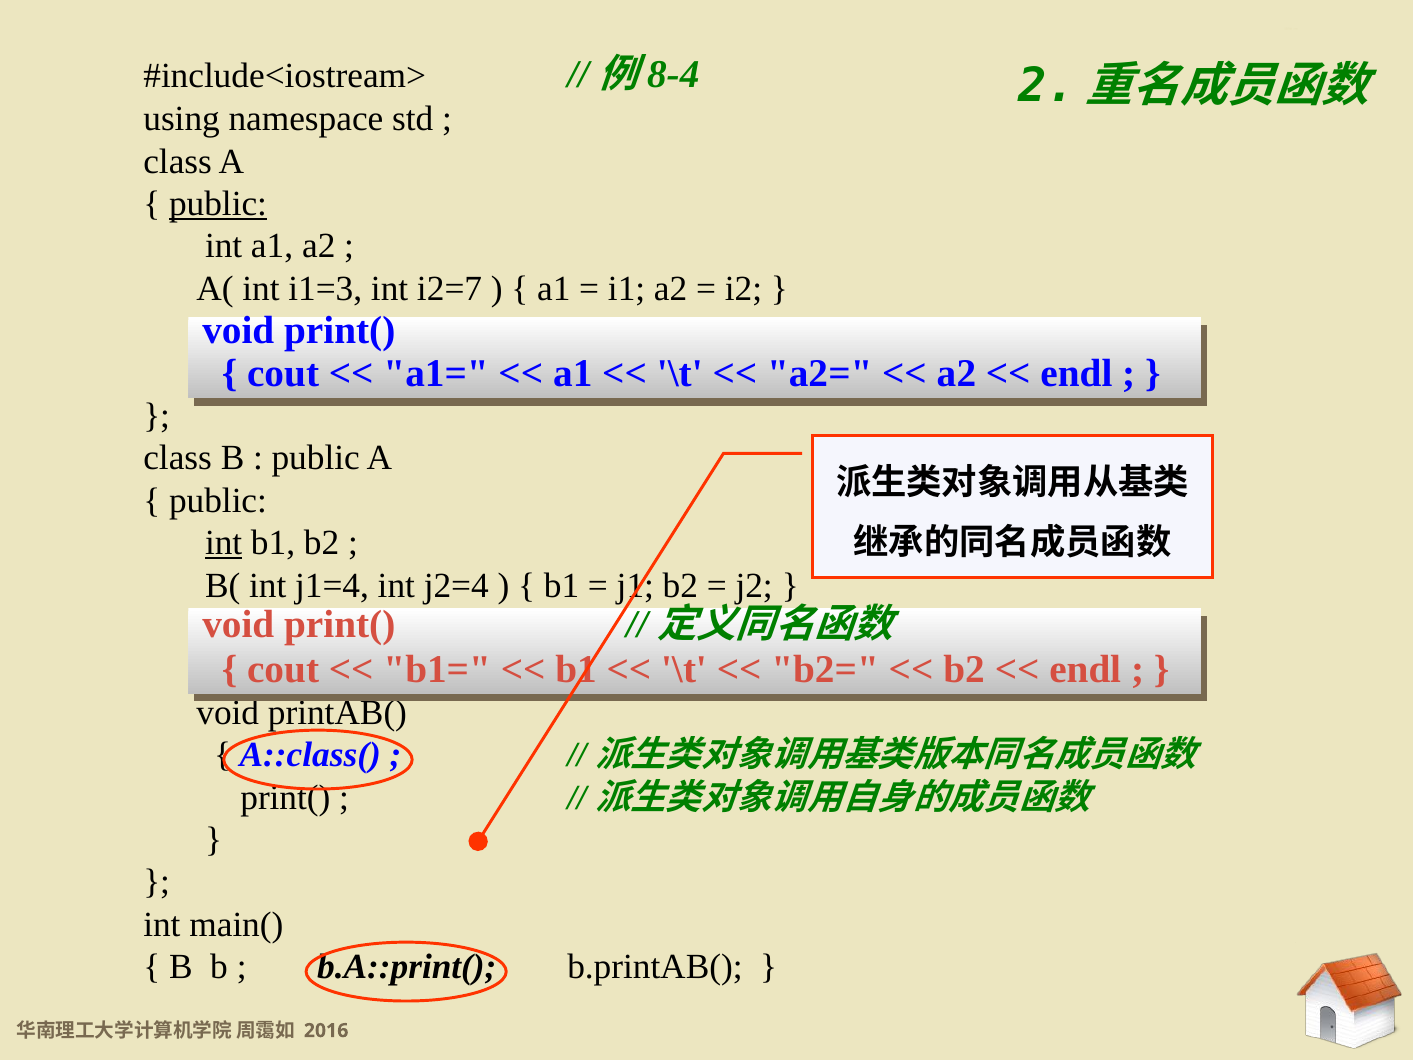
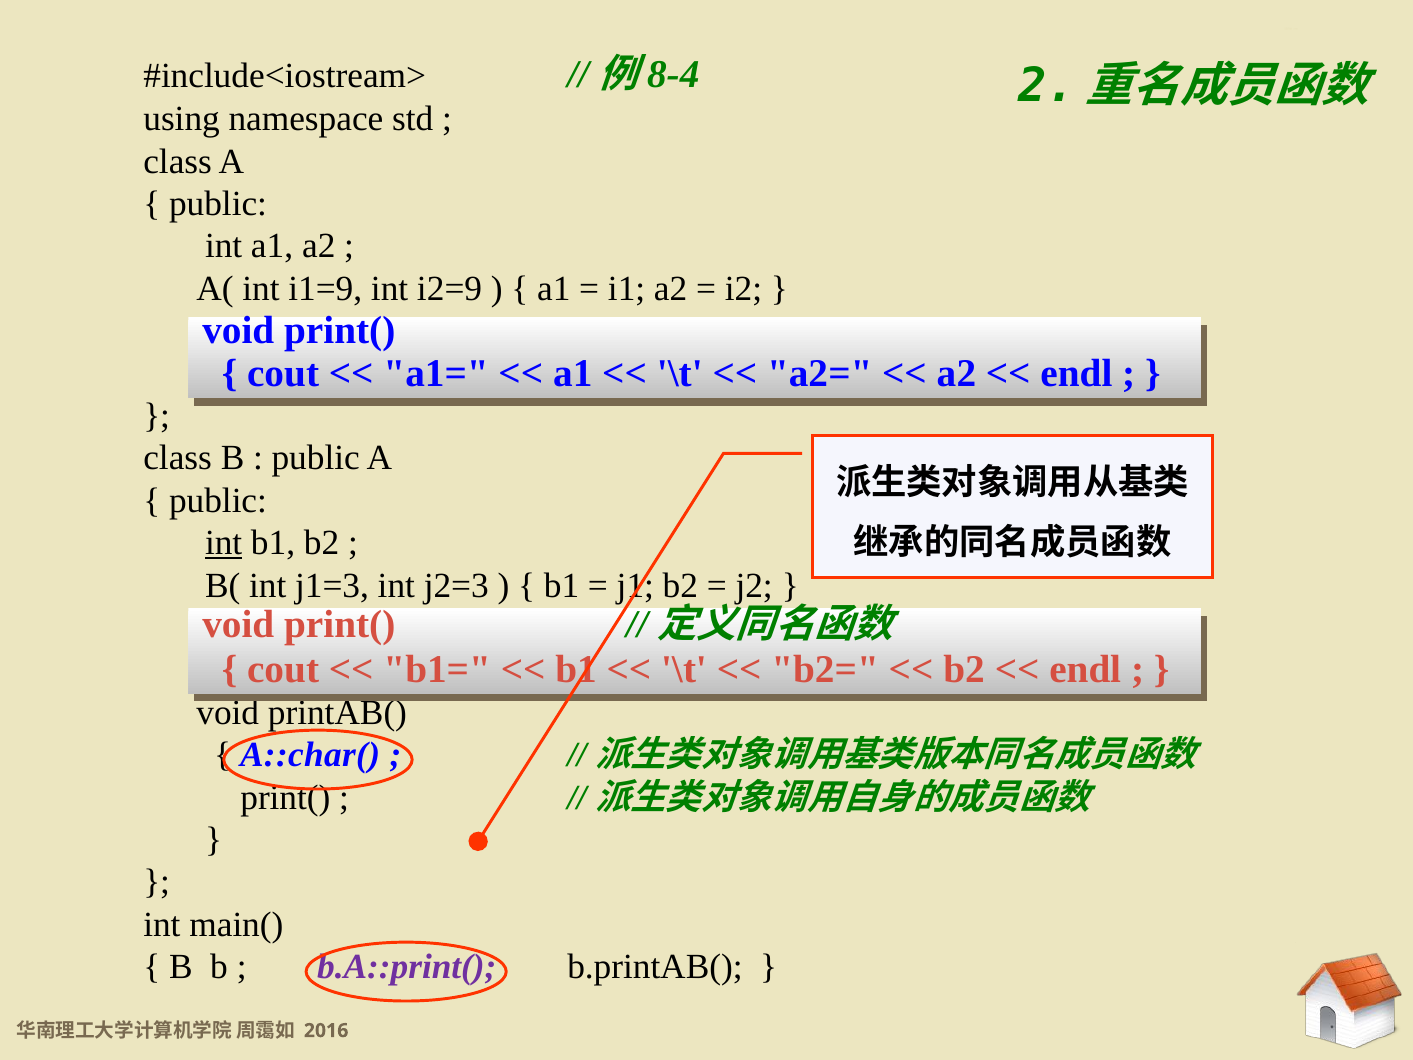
public underline: present -> none (218, 204)
i1=3: i1=3 -> i1=9 (325, 289)
i2=7: i2=7 -> i2=9 (450, 289)
j1=4: j1=4 -> j1=3 (332, 585)
j2=4: j2=4 -> j2=3 (456, 585)
A::class(: A::class( -> A::char( (310, 755)
b.A::print( colour: black -> purple (407, 967)
